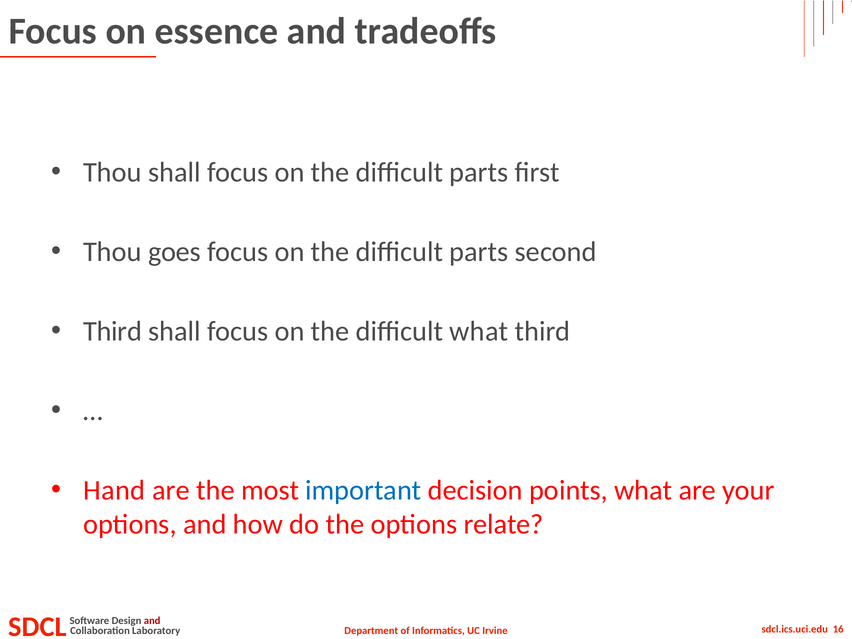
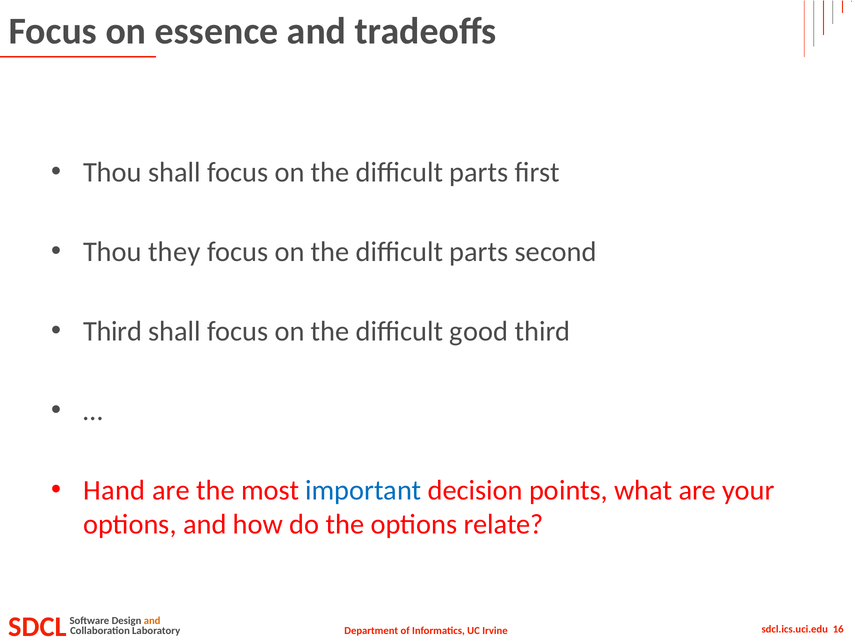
goes: goes -> they (174, 252)
difficult what: what -> good (479, 331)
and colour: red -> orange (152, 621)
